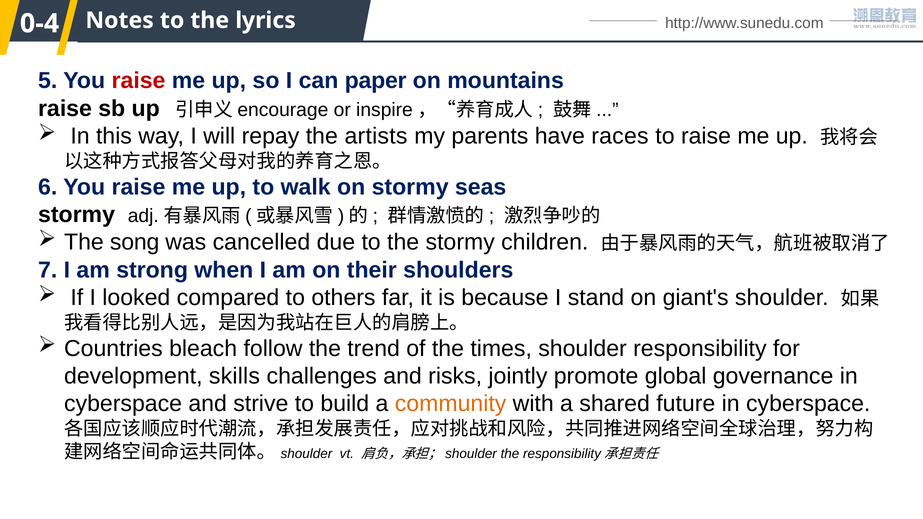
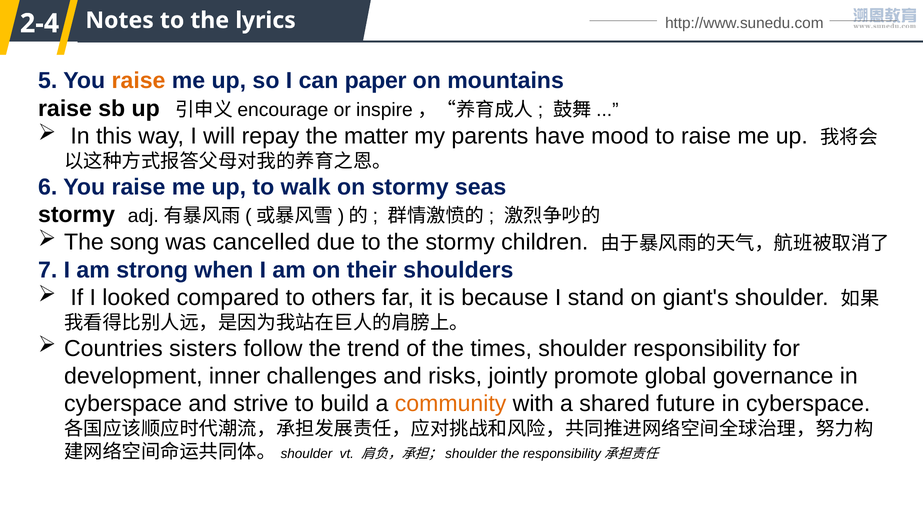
0-4: 0-4 -> 2-4 (40, 23)
raise colour: red -> orange (139, 81)
artists: artists -> matter (376, 136)
races: races -> mood (620, 136)
bleach: bleach -> sisters (203, 349)
skills: skills -> inner (235, 376)
